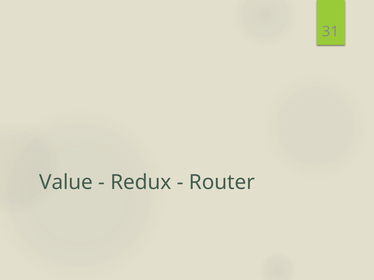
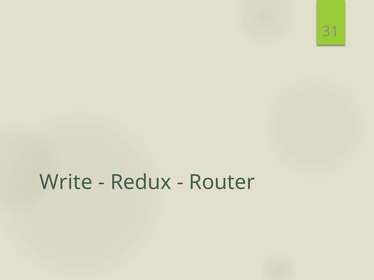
Value: Value -> Write (66, 182)
